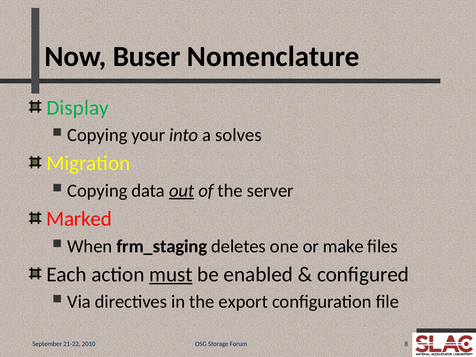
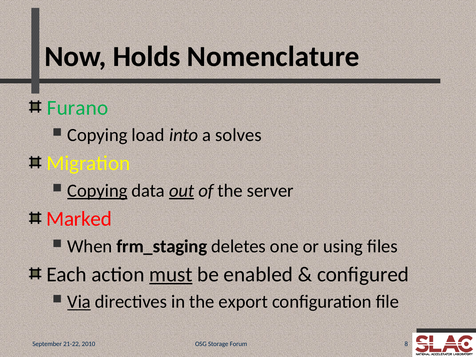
Buser: Buser -> Holds (147, 56)
Display: Display -> Furano (78, 108)
your: your -> load (148, 135)
Copying underline: none -> present (97, 191)
make: make -> using (343, 246)
Via underline: none -> present (79, 302)
